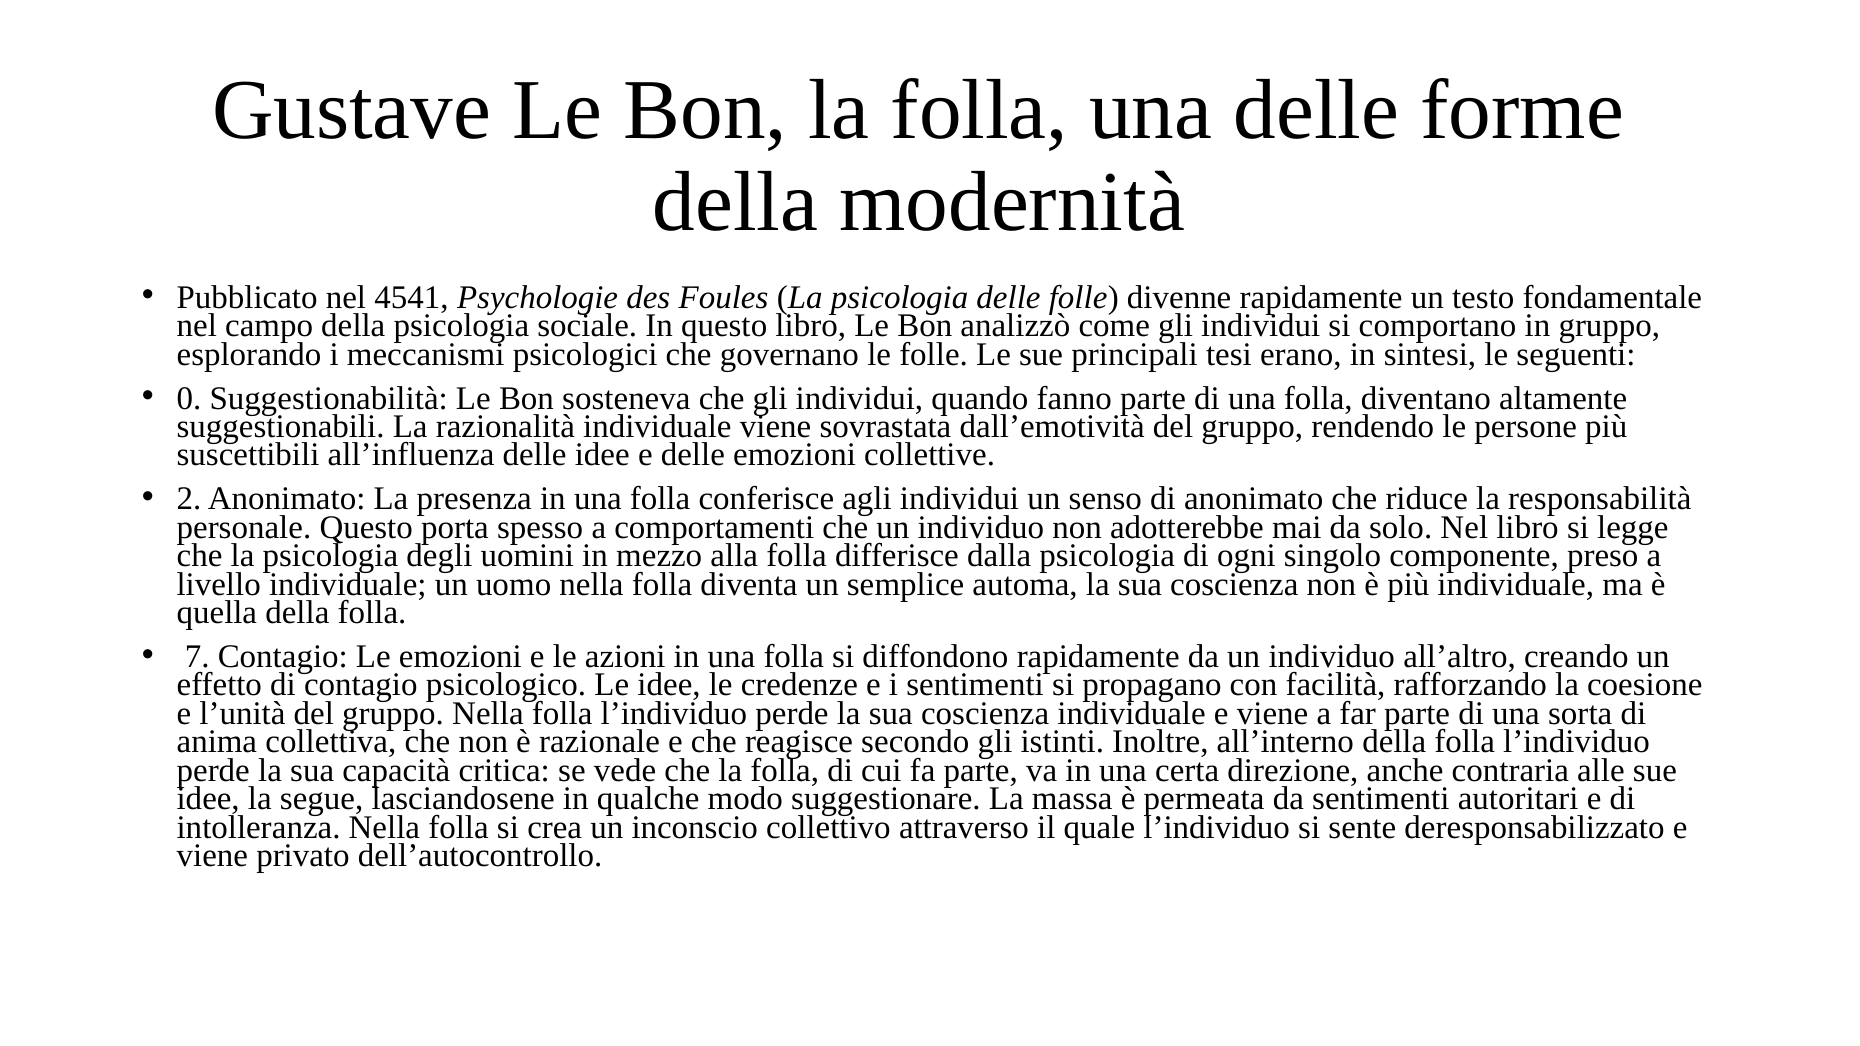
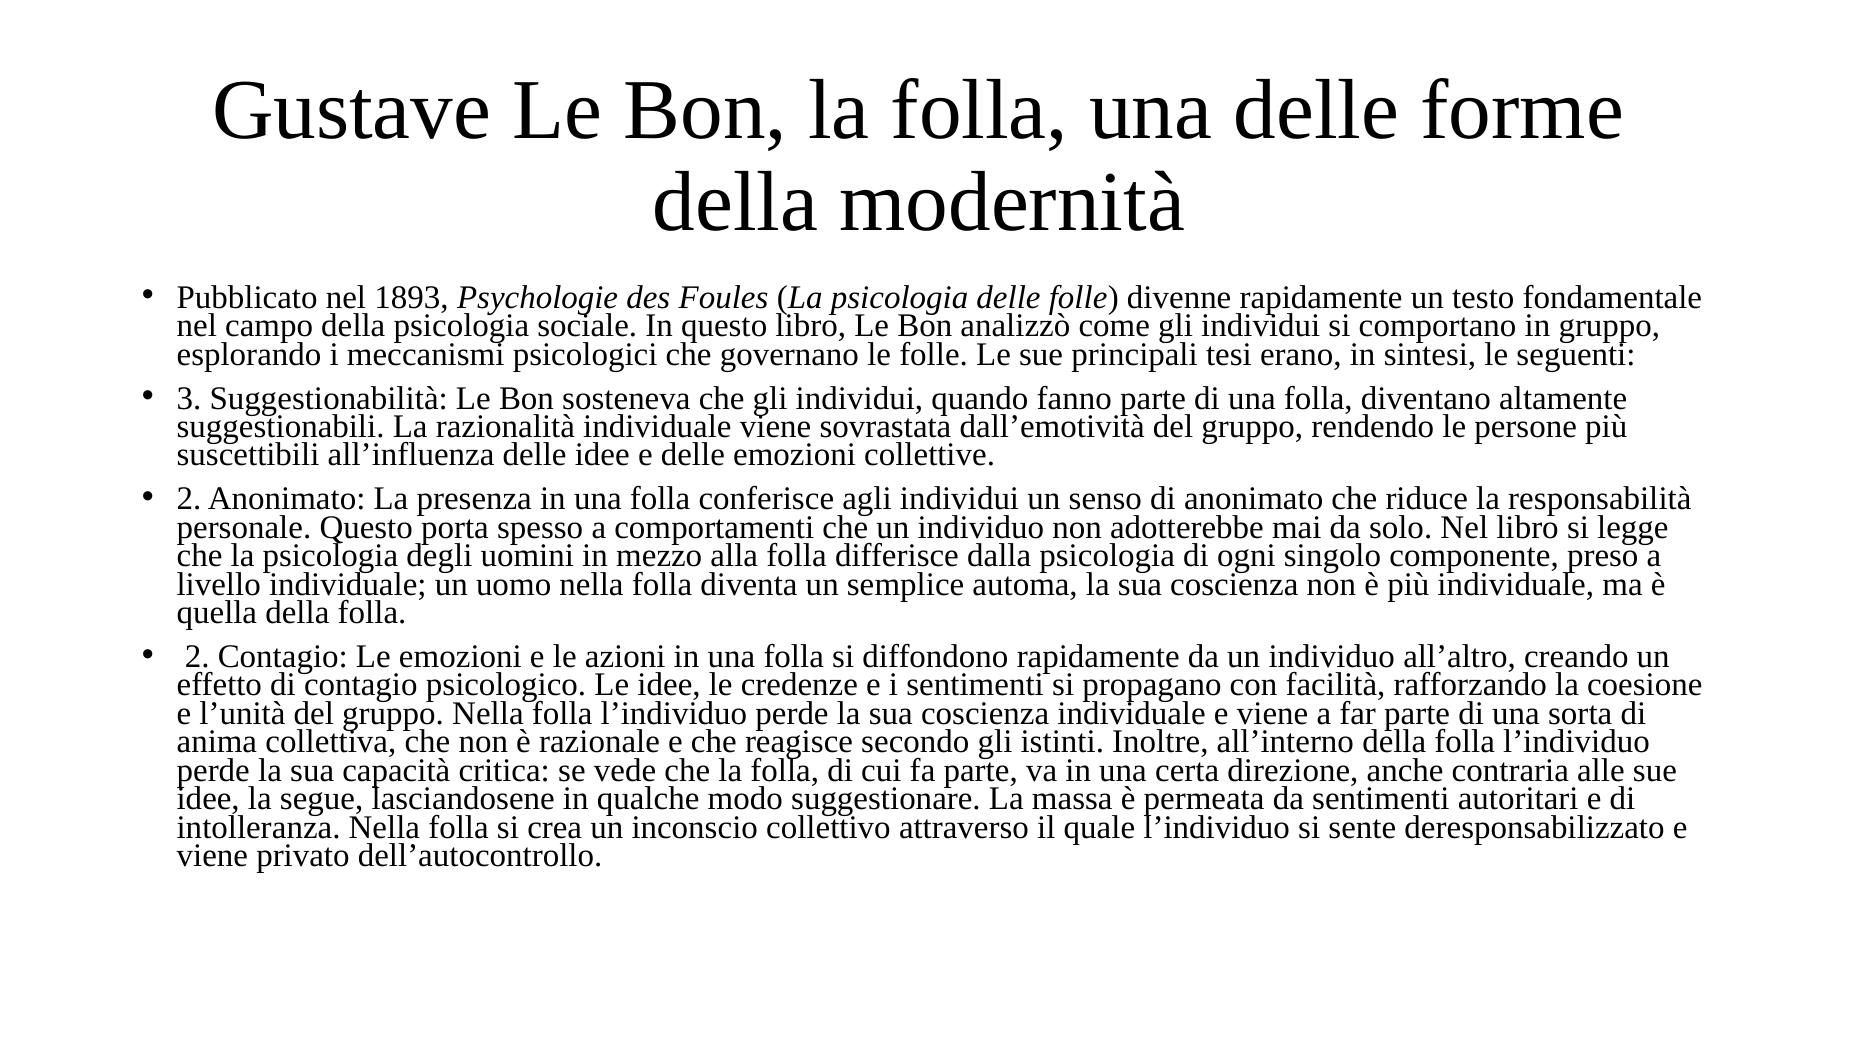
4541: 4541 -> 1893 (411, 297)
0: 0 -> 3 (189, 398)
7: 7 -> 2 (197, 657)
